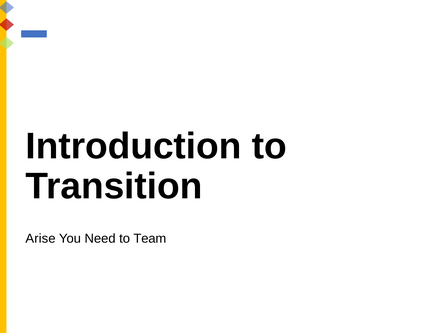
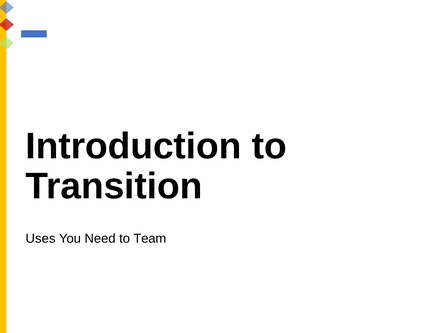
Arise: Arise -> Uses (41, 239)
